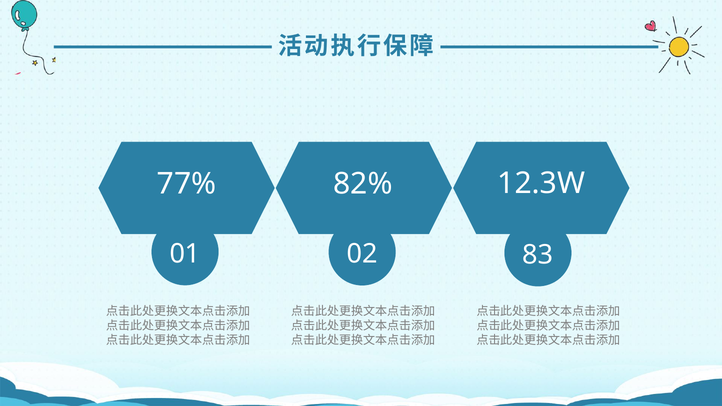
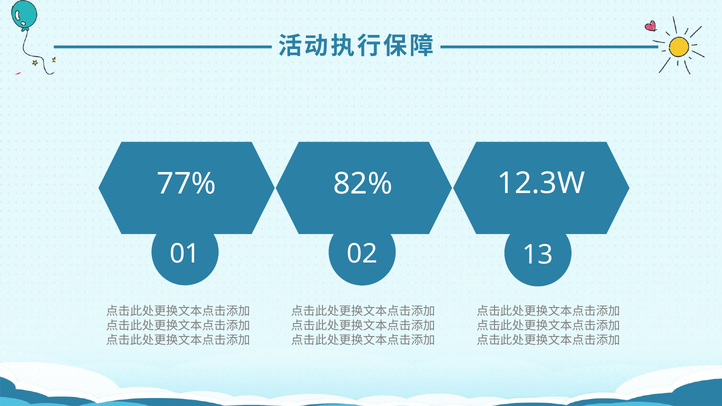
83: 83 -> 13 (538, 255)
